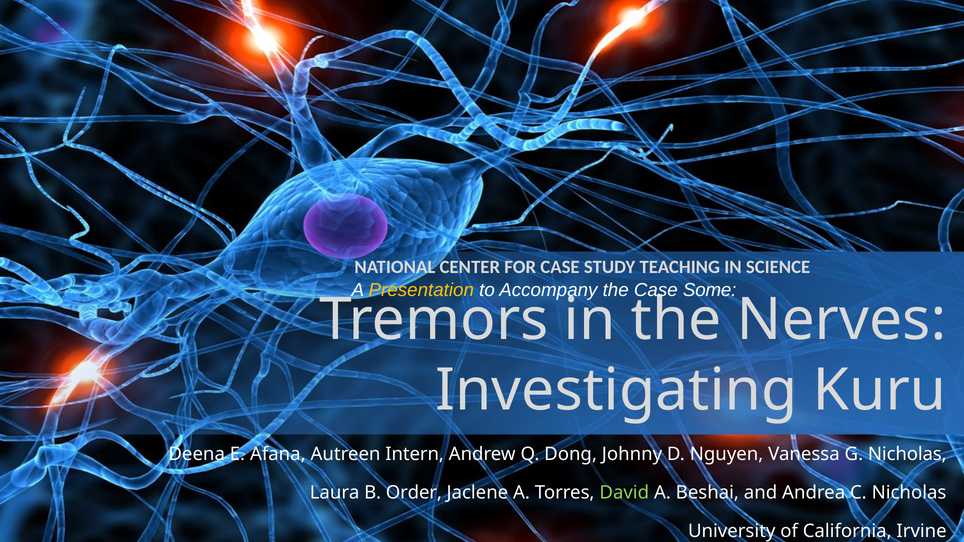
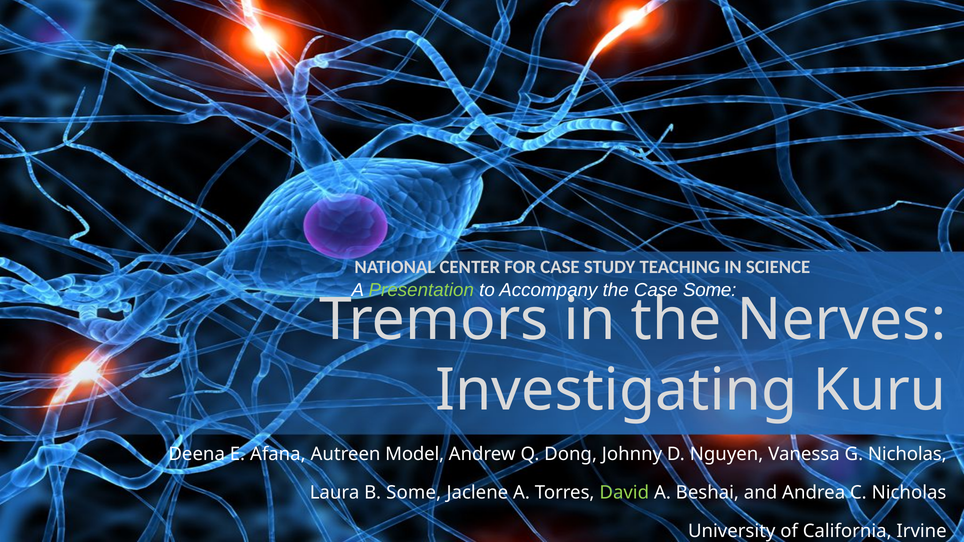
Presentation colour: yellow -> light green (421, 290)
Intern: Intern -> Model (415, 454)
B Order: Order -> Some (414, 493)
